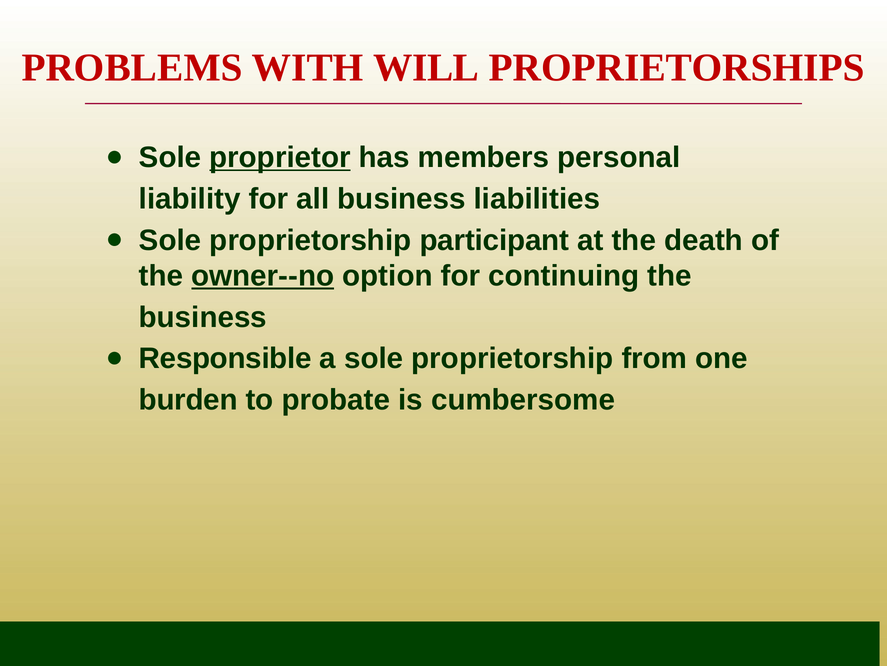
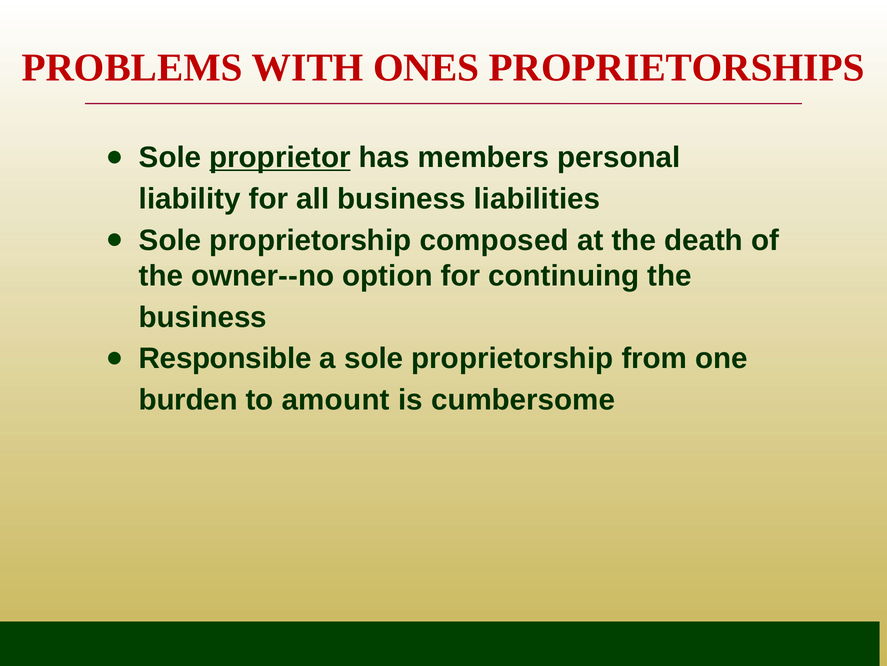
WILL: WILL -> ONES (426, 68)
participant: participant -> composed (494, 240)
owner--no underline: present -> none (263, 276)
probate: probate -> amount (336, 400)
